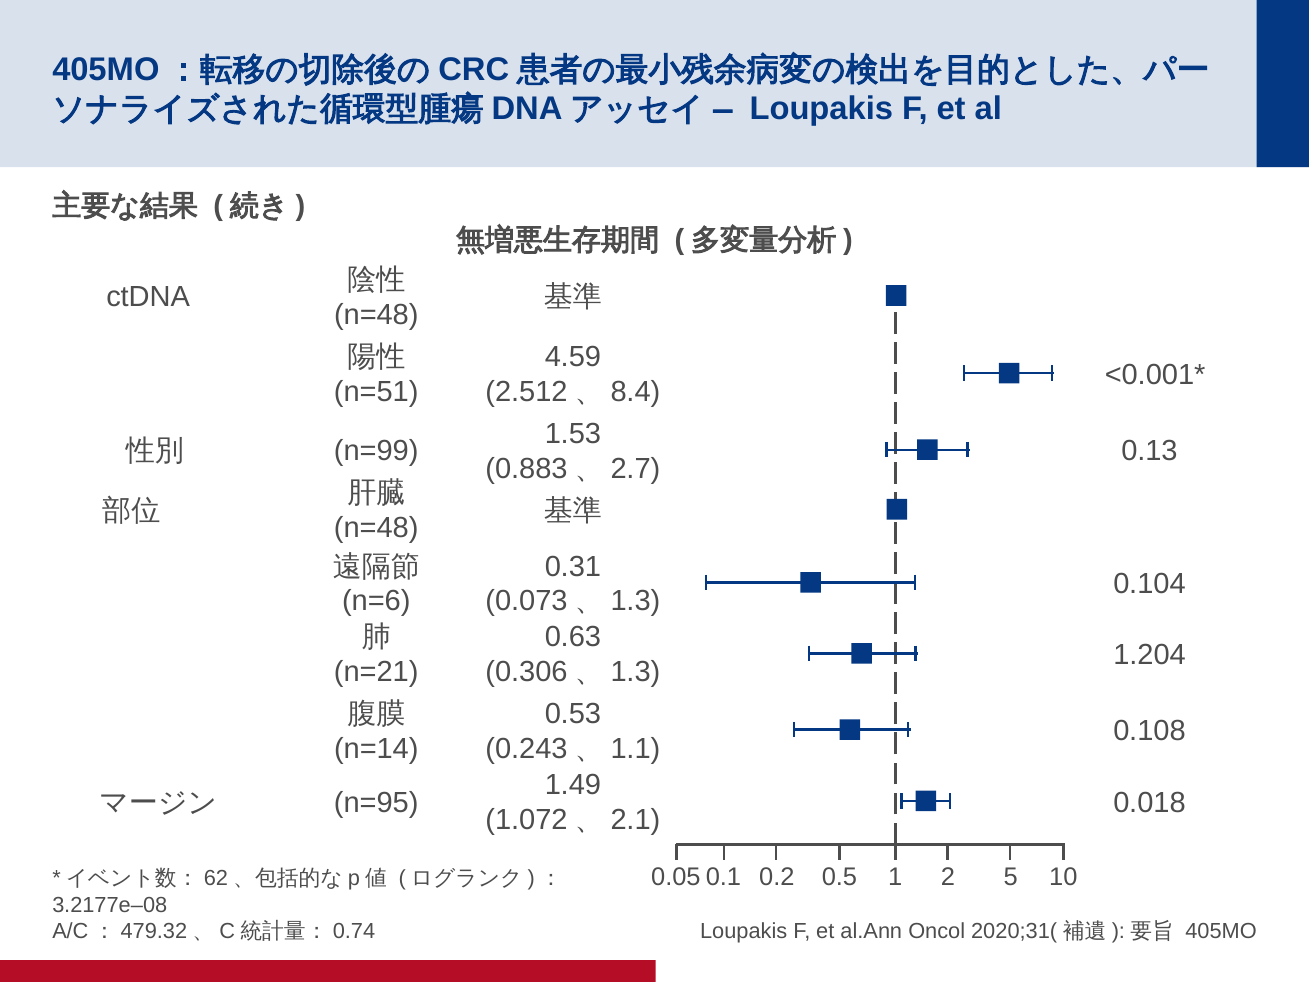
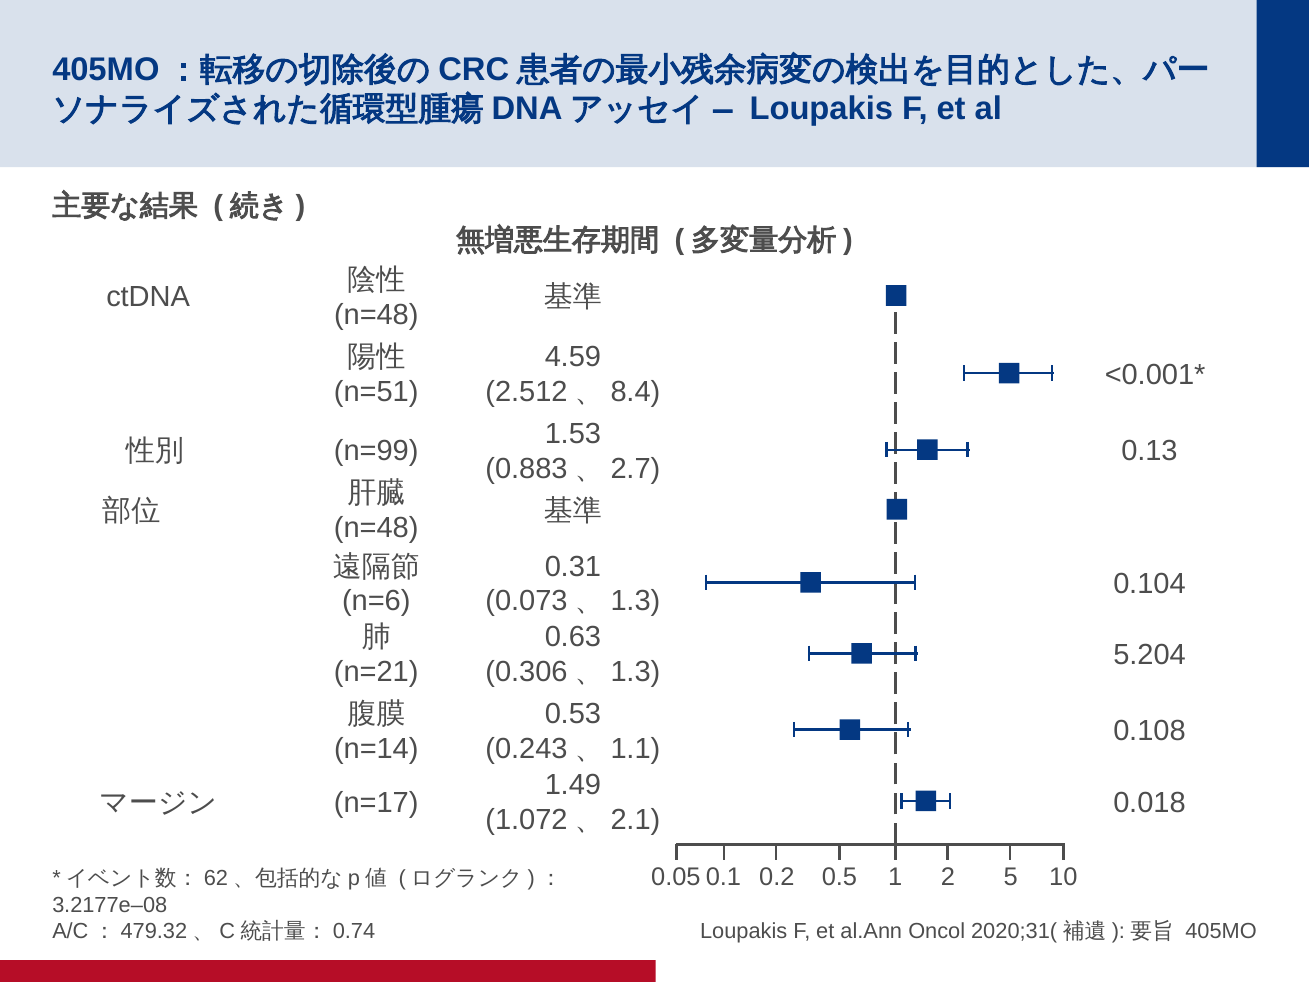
1.204: 1.204 -> 5.204 (1150, 655)
n=95: n=95 -> n=17 (376, 802)
